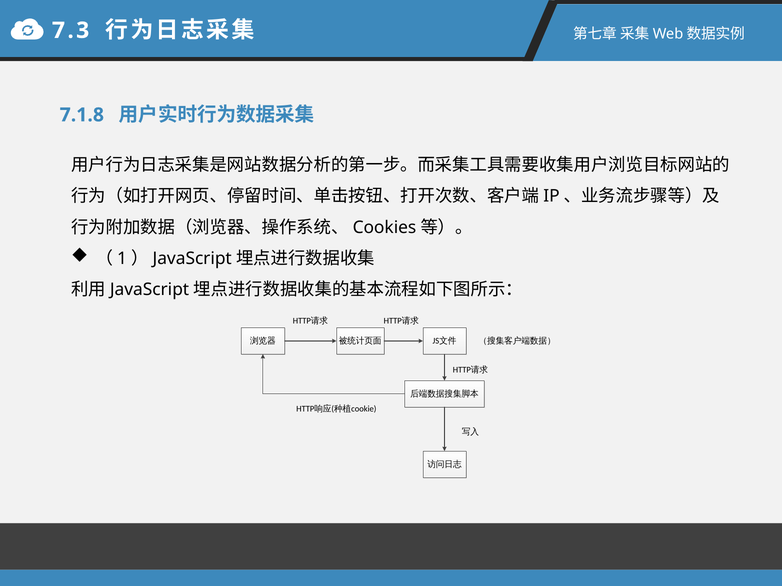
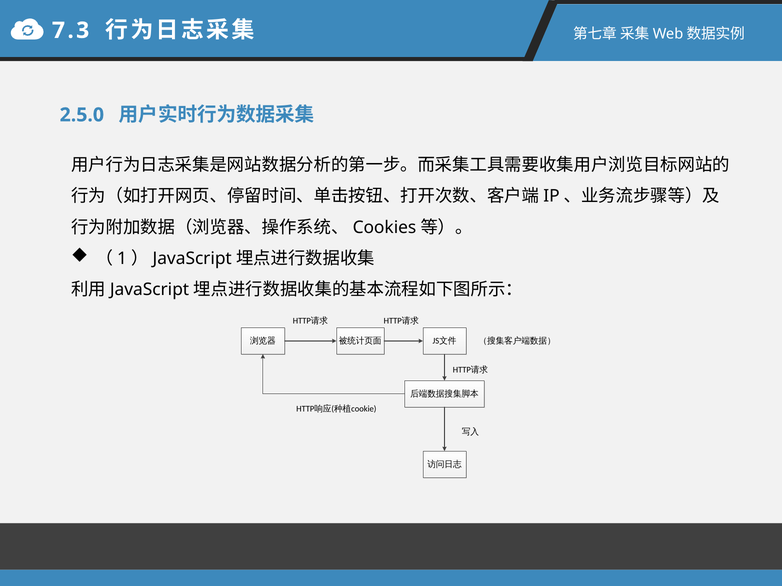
7.1.8: 7.1.8 -> 2.5.0 (82, 115)
